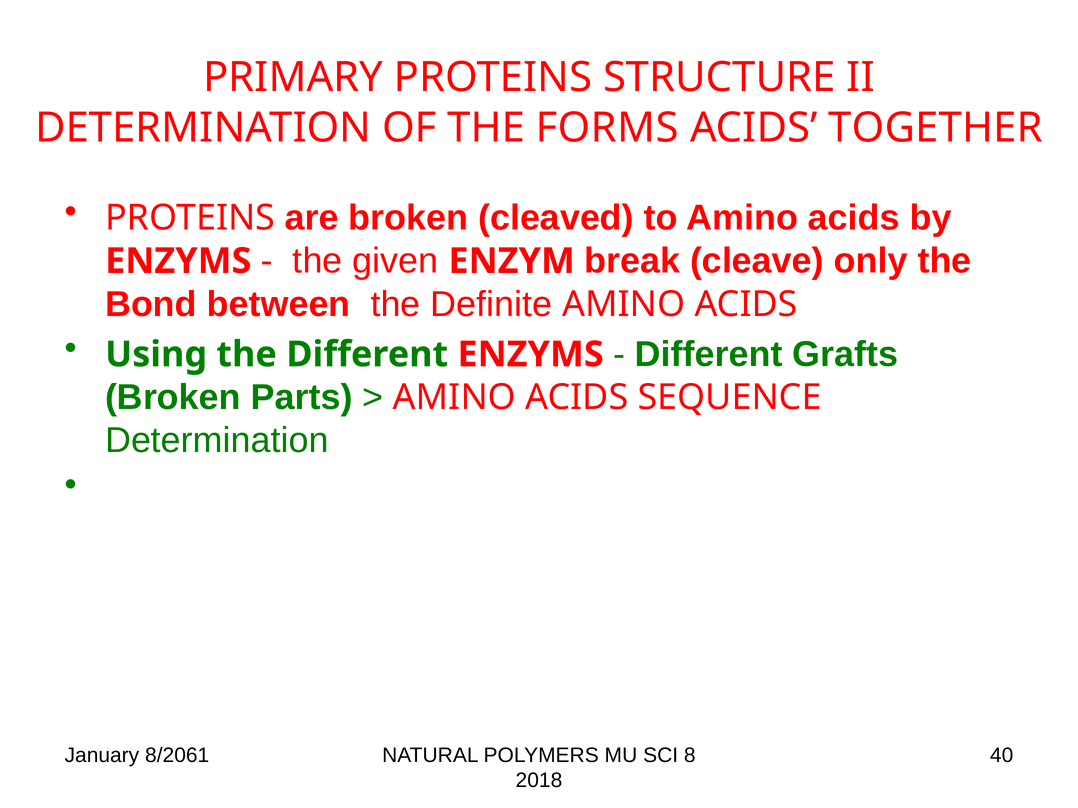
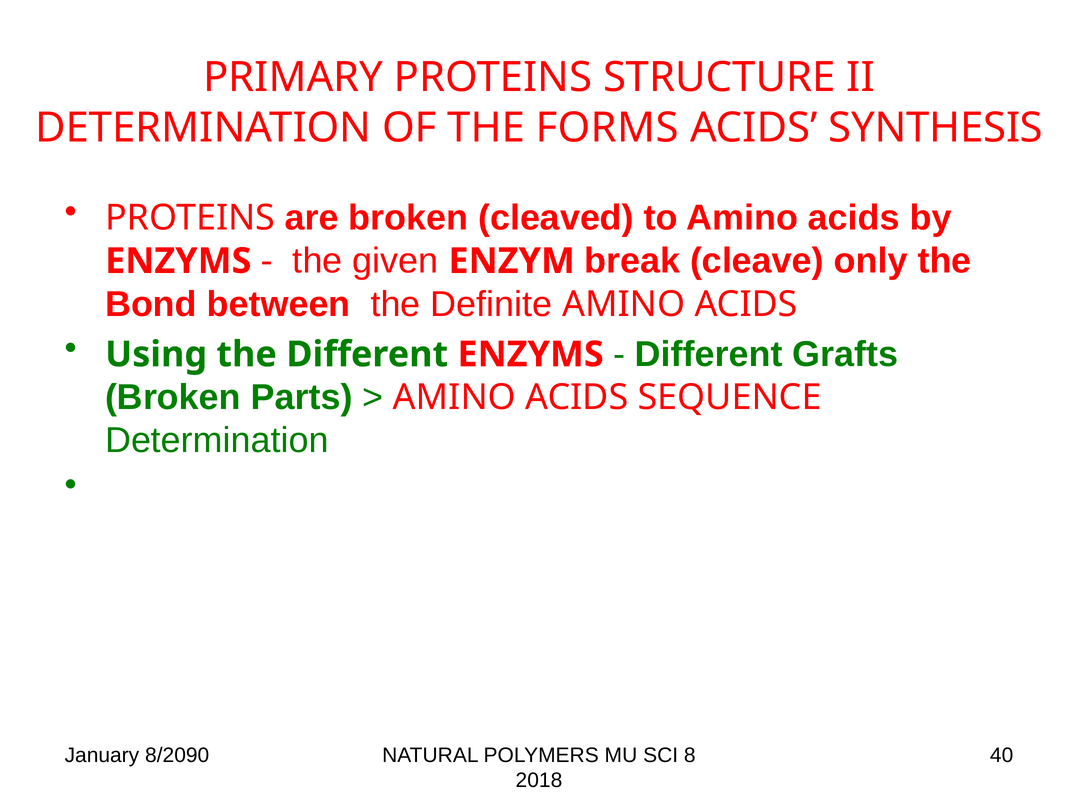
TOGETHER: TOGETHER -> SYNTHESIS (936, 128)
8/2061: 8/2061 -> 8/2090 (177, 756)
